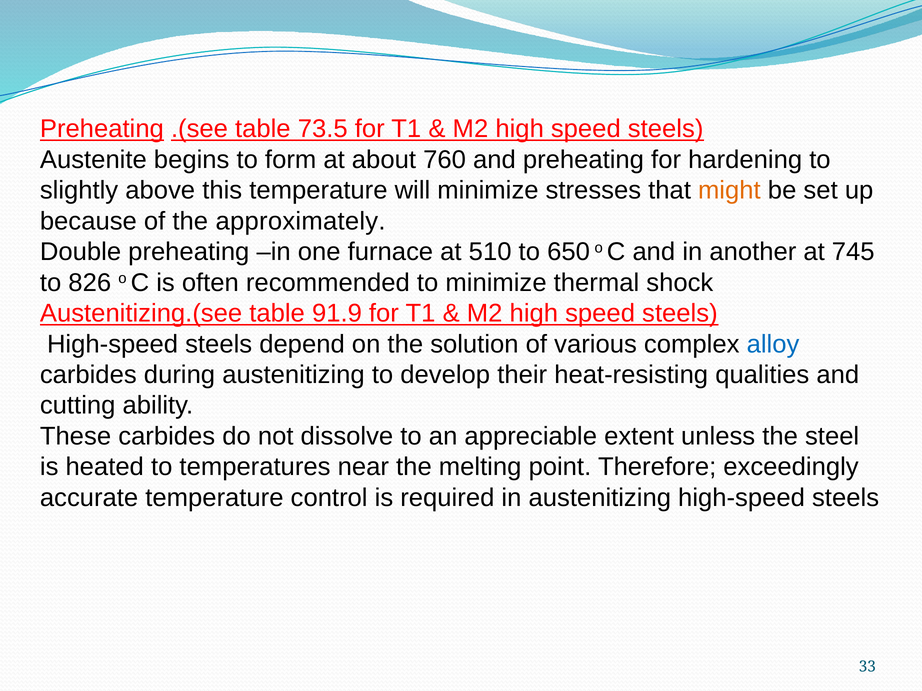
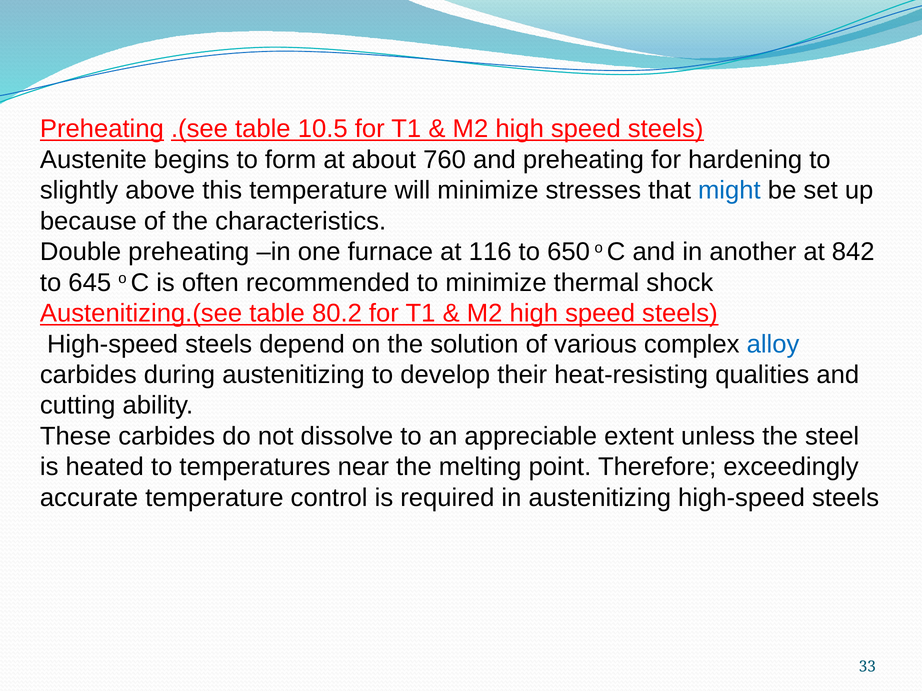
73.5: 73.5 -> 10.5 (323, 129)
might colour: orange -> blue (729, 191)
approximately: approximately -> characteristics (301, 221)
510: 510 -> 116 (490, 252)
745: 745 -> 842 (853, 252)
826: 826 -> 645 (90, 283)
91.9: 91.9 -> 80.2 (337, 314)
